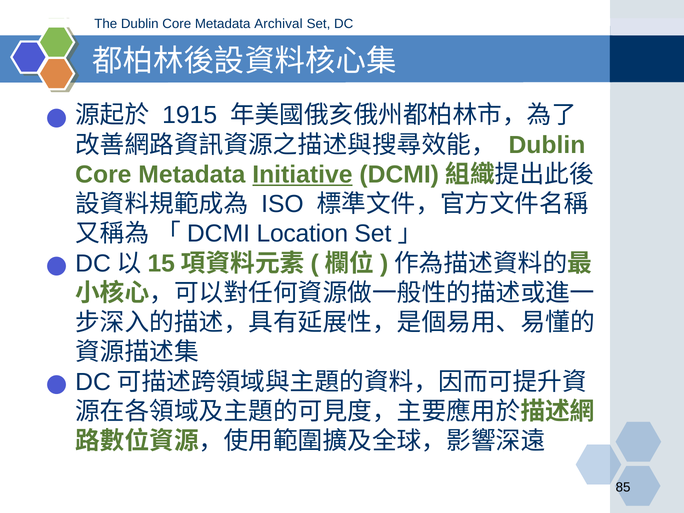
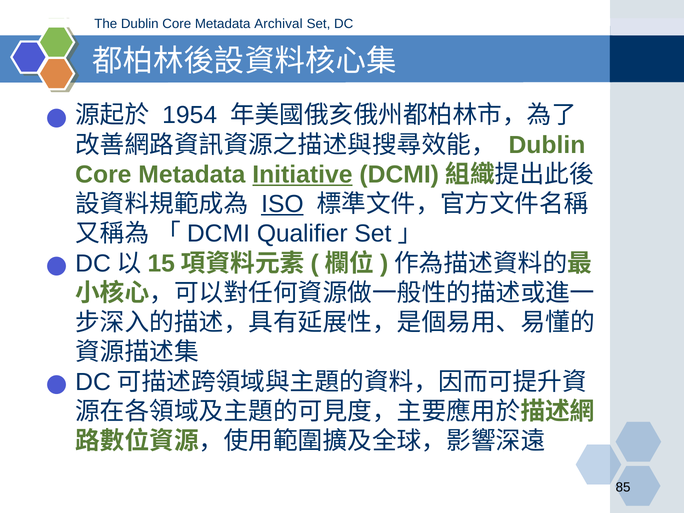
1915: 1915 -> 1954 (190, 115)
ISO underline: none -> present (282, 204)
Location: Location -> Qualifier (302, 234)
